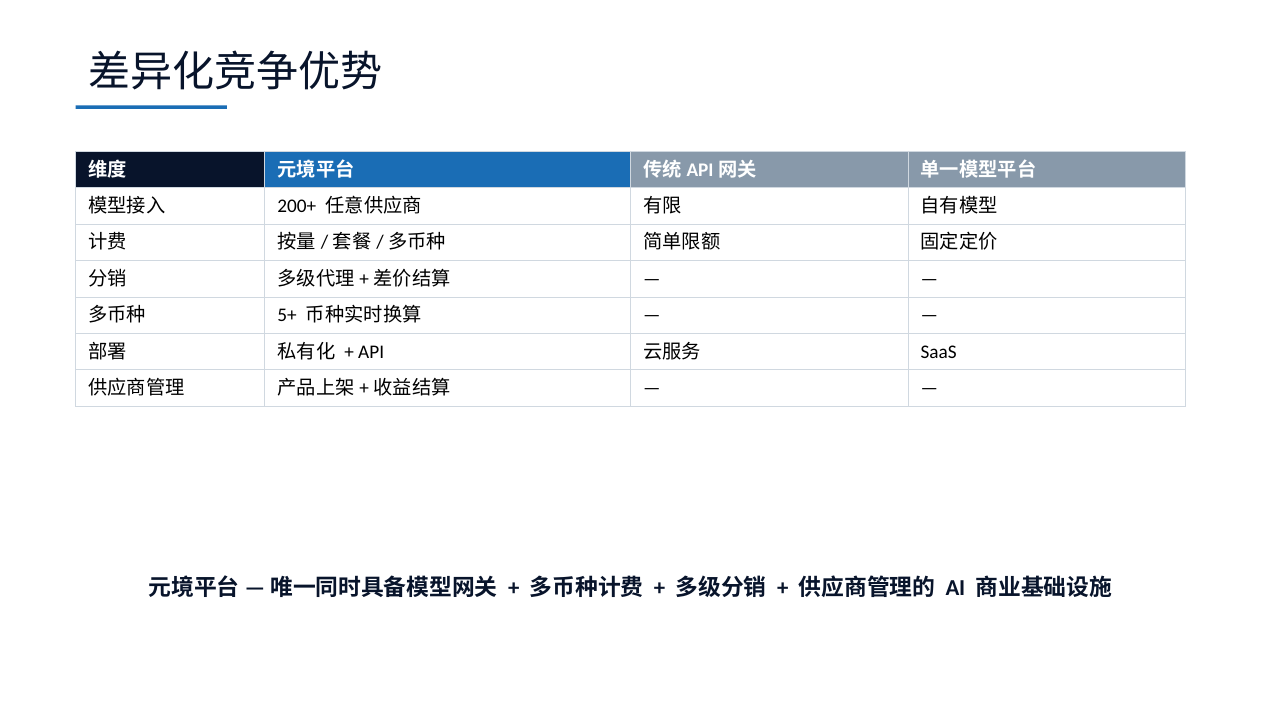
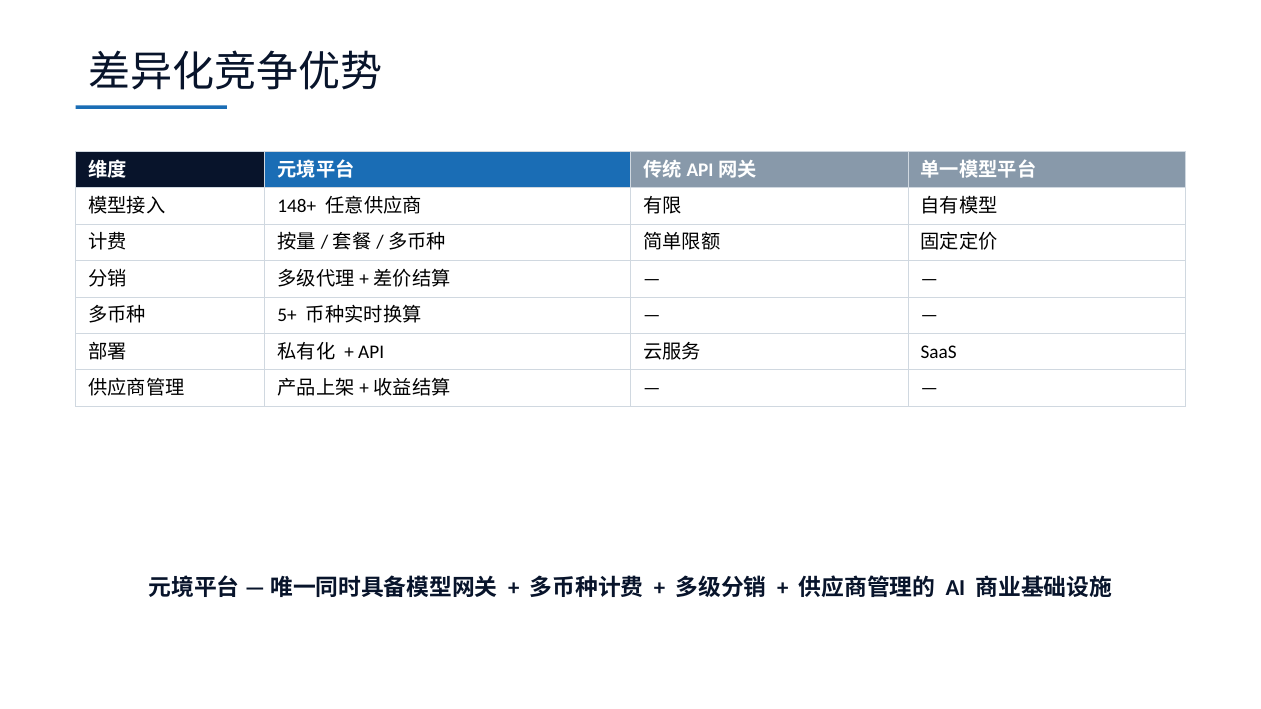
200+: 200+ -> 148+ (297, 206)
